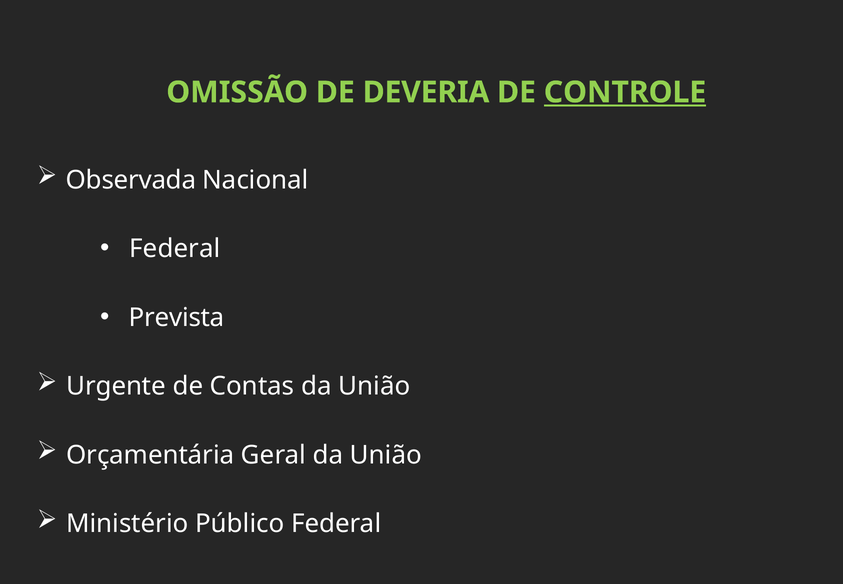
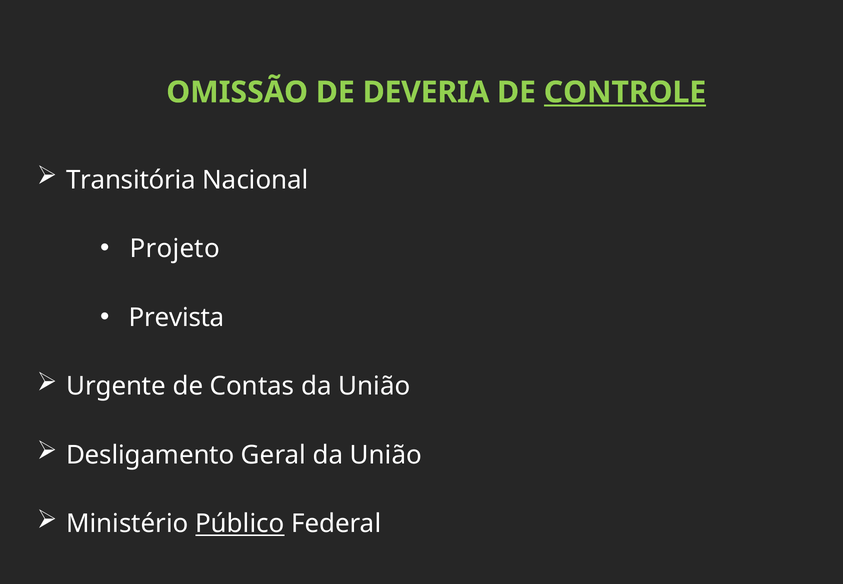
Observada: Observada -> Transitória (131, 180)
Federal: Federal -> Projeto (175, 249)
Orçamentária: Orçamentária -> Desligamento (150, 455)
Público underline: none -> present (240, 524)
